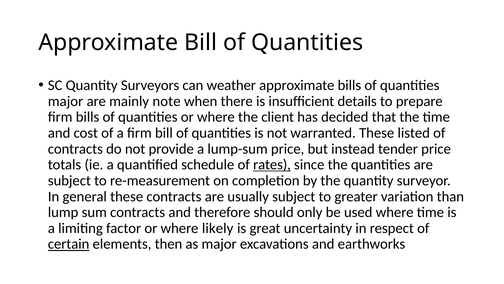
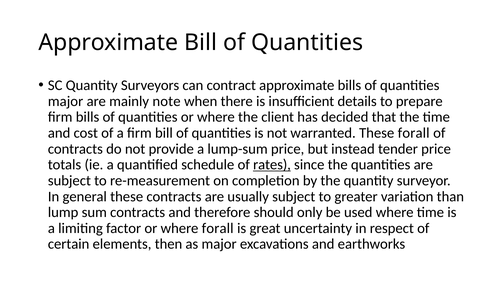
weather: weather -> contract (231, 85)
These listed: listed -> forall (414, 133)
where likely: likely -> forall (218, 228)
certain underline: present -> none (69, 244)
